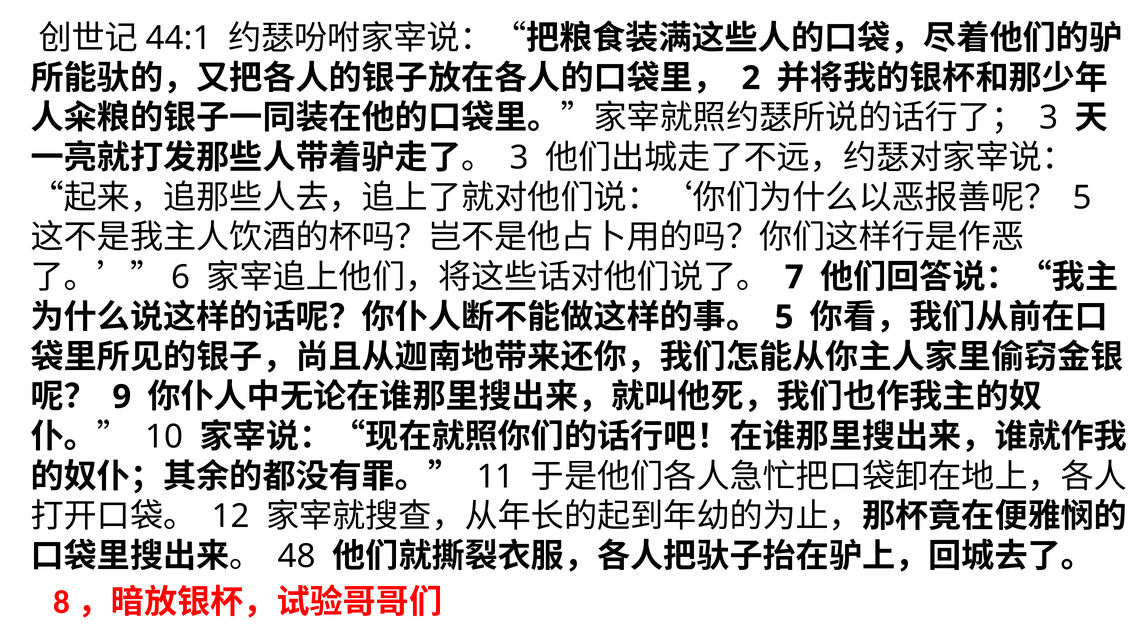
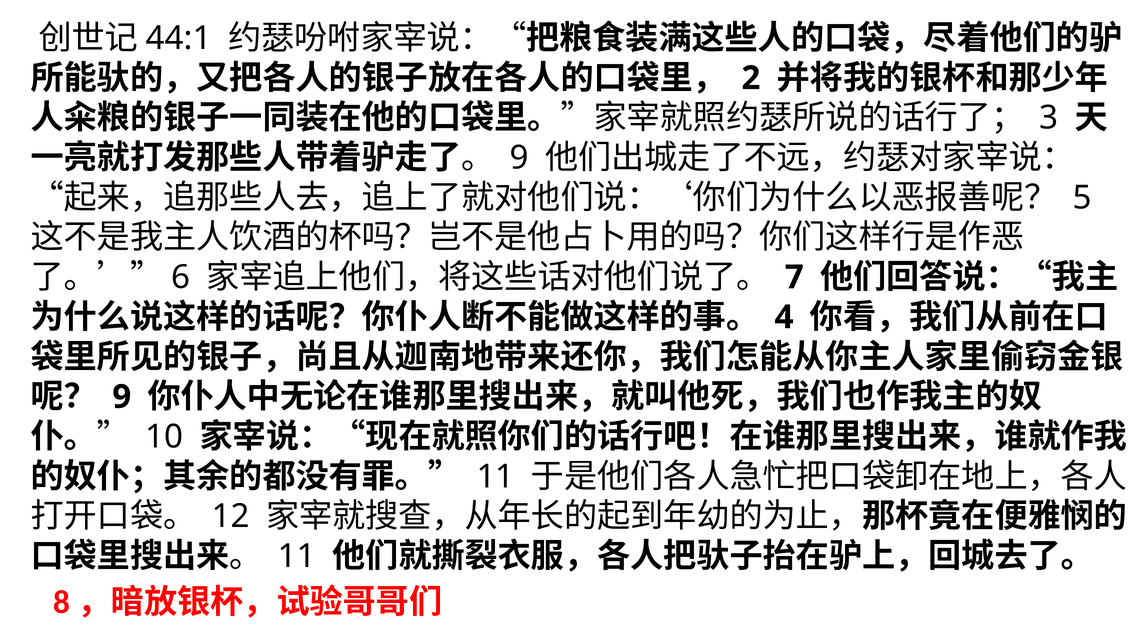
3: 3 -> 9 (519, 158)
5: 5 -> 4 (784, 317)
48: 48 -> 11 (297, 556)
